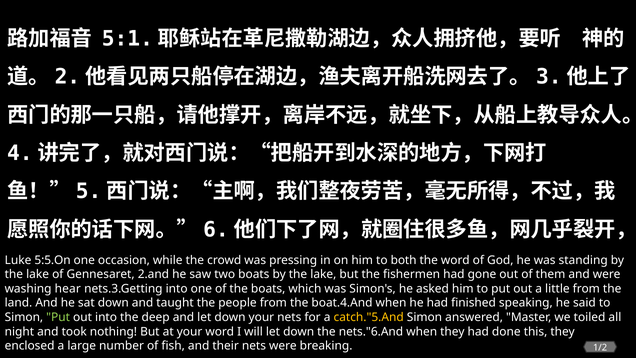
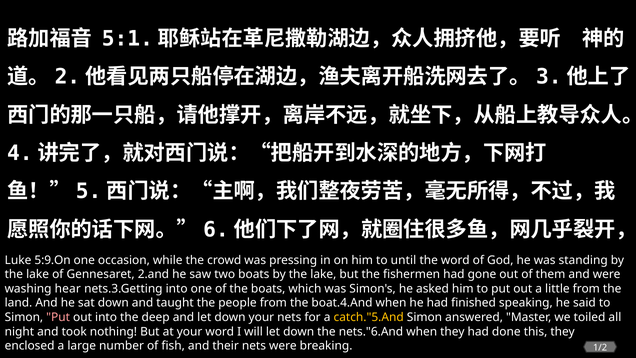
5:5.On: 5:5.On -> 5:9.On (53, 260)
both: both -> until (404, 260)
Put colour: light green -> pink (58, 317)
